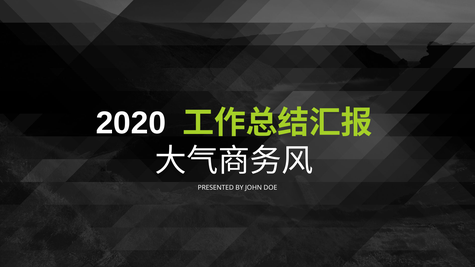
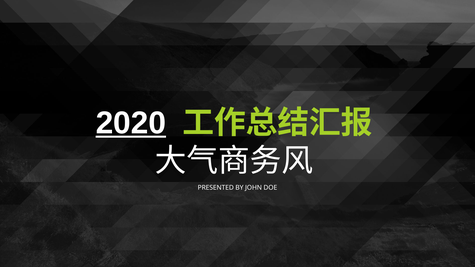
2020 underline: none -> present (131, 123)
